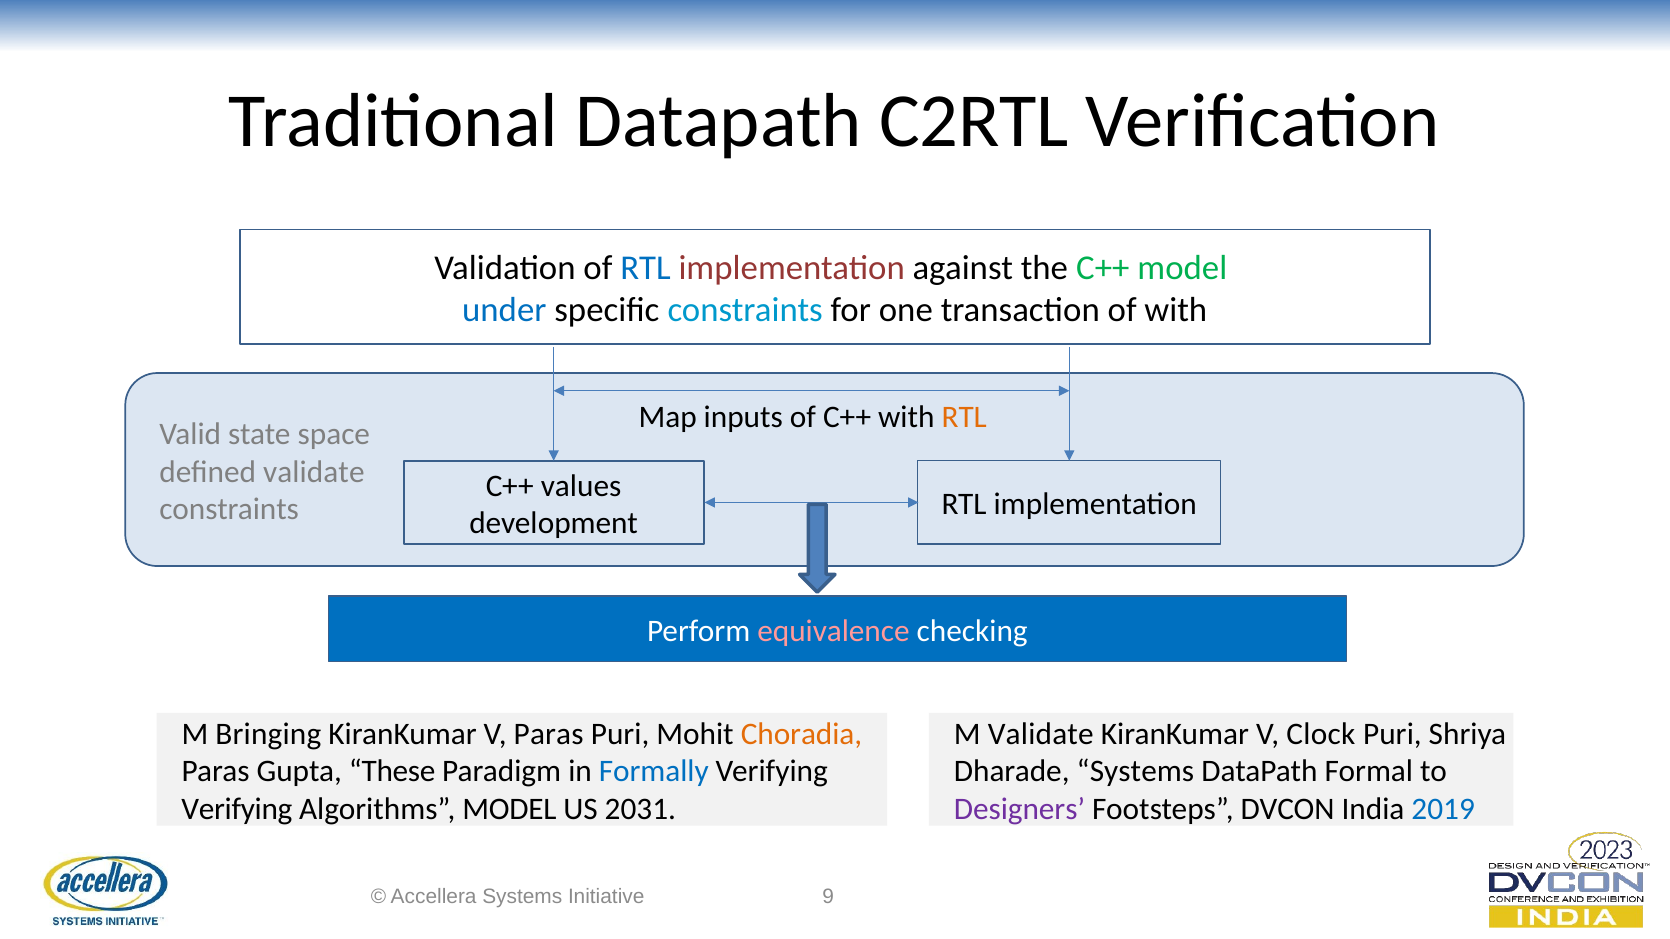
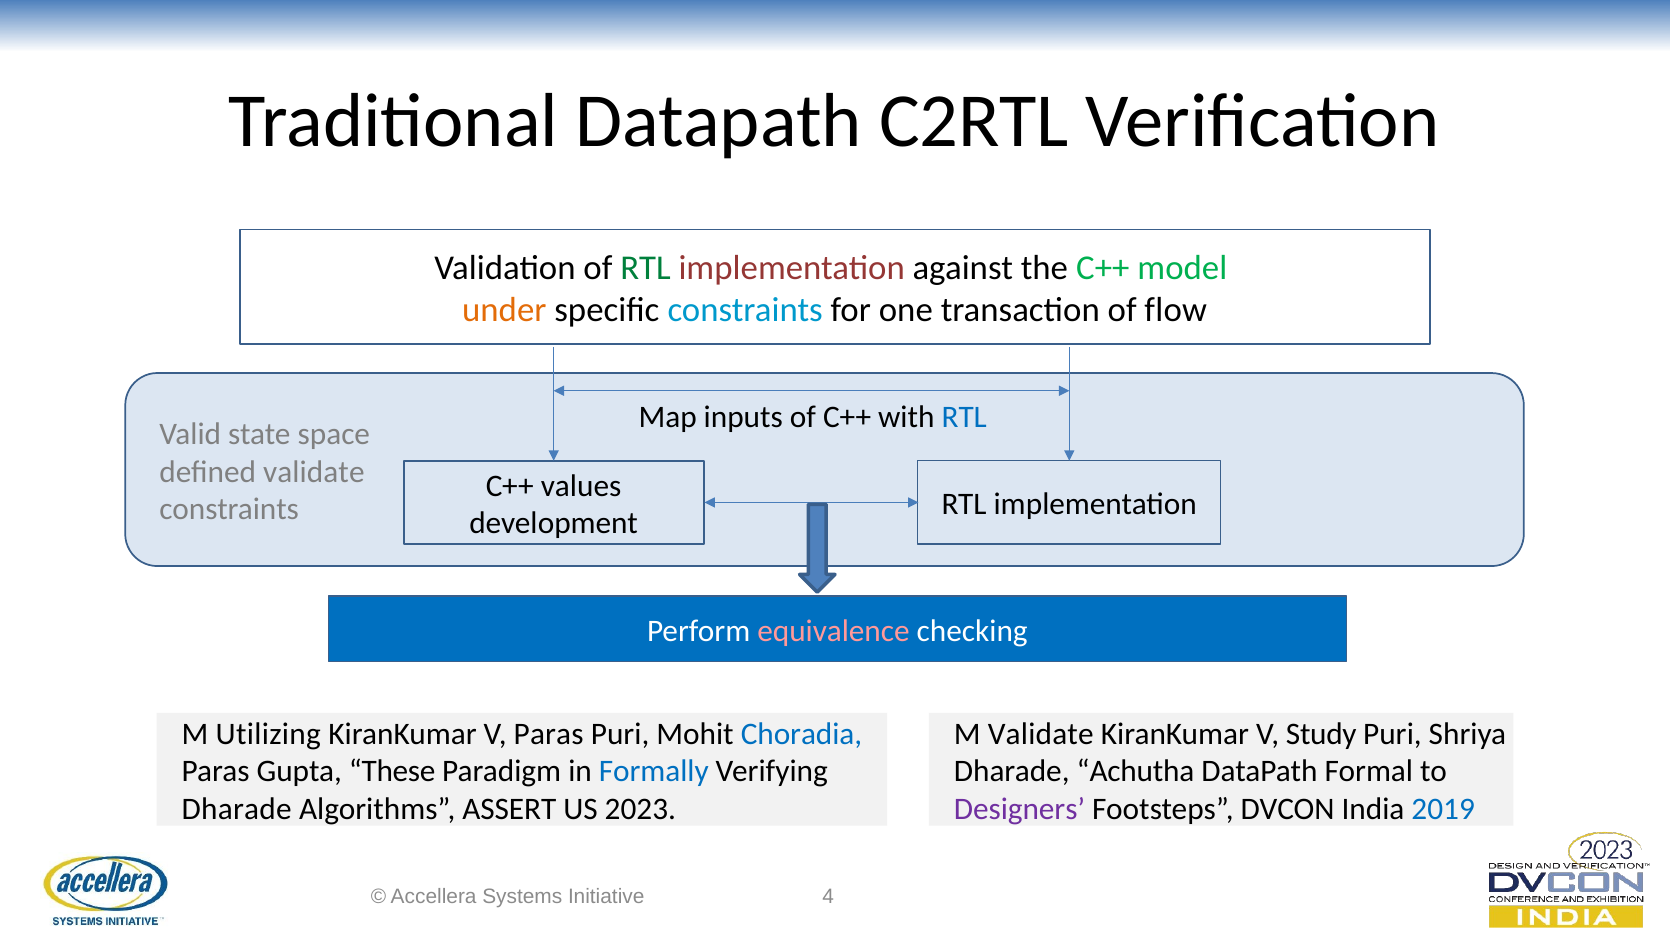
RTL colour: blue -> green (646, 269)
under colour: blue -> orange (504, 310)
of with: with -> flow (1176, 310)
RTL colour: orange -> blue (964, 417)
Bringing: Bringing -> Utilizing (268, 734)
Choradia colour: orange -> blue (801, 734)
Clock: Clock -> Study (1321, 734)
Dharade Systems: Systems -> Achutha (1136, 772)
Verifying: Verifying -> Dharade (237, 809)
Algorithms MODEL: MODEL -> ASSERT (509, 809)
2031: 2031 -> 2023 (640, 809)
9: 9 -> 4 (828, 897)
